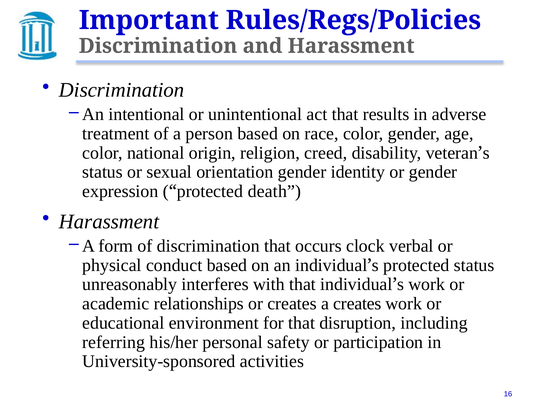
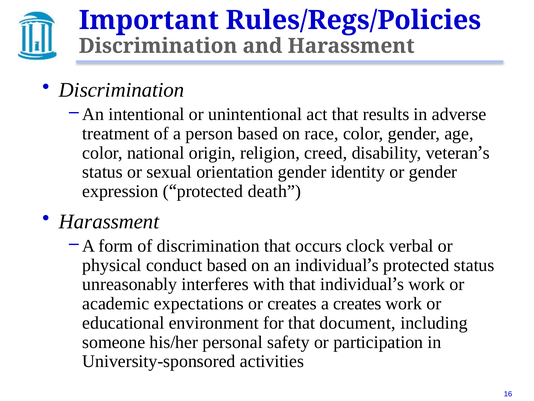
relationships: relationships -> expectations (199, 303)
disruption: disruption -> document (358, 322)
referring: referring -> someone (114, 342)
